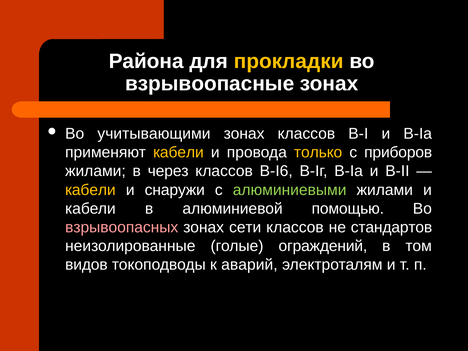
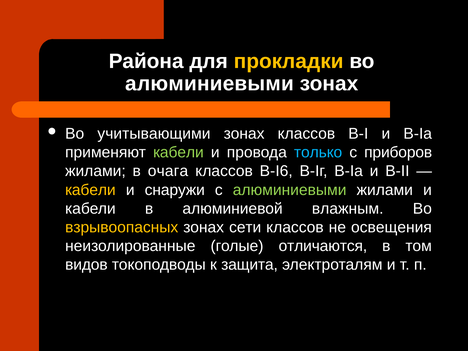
взрывоопасные: взрывоопасные -> алюминиевыми (210, 84)
кабели colour: yellow -> light green (178, 152)
только colour: yellow -> light blue (318, 152)
через: через -> очага (168, 171)
помощью: помощью -> влажным (348, 209)
взрывоопасных colour: pink -> yellow (122, 227)
стандартов: стандартов -> освещения (391, 227)
ограждений: ограждений -> отличаются (323, 246)
аварий: аварий -> защита (250, 265)
